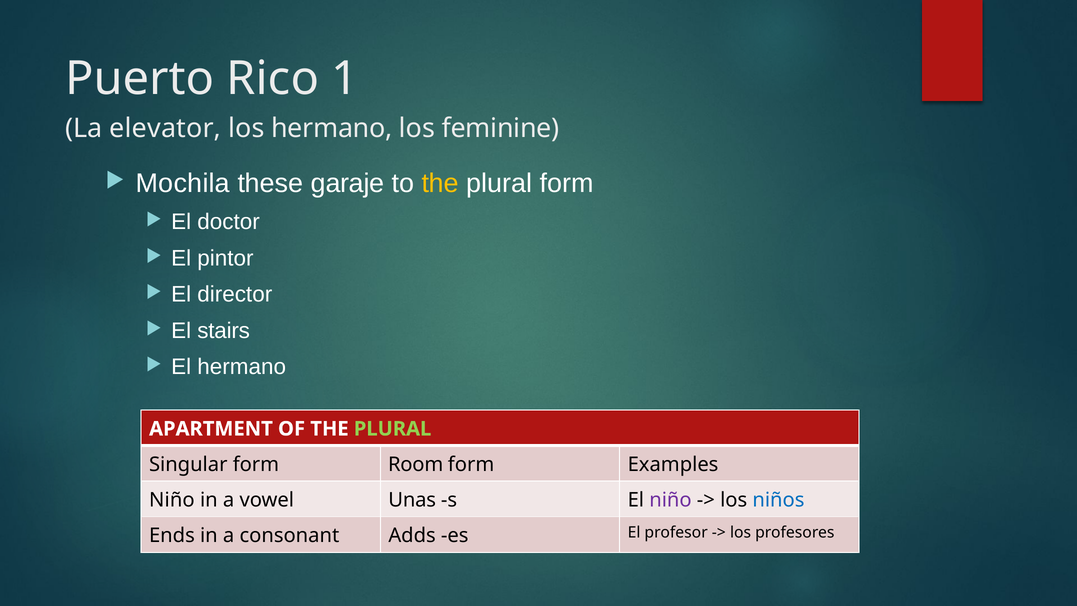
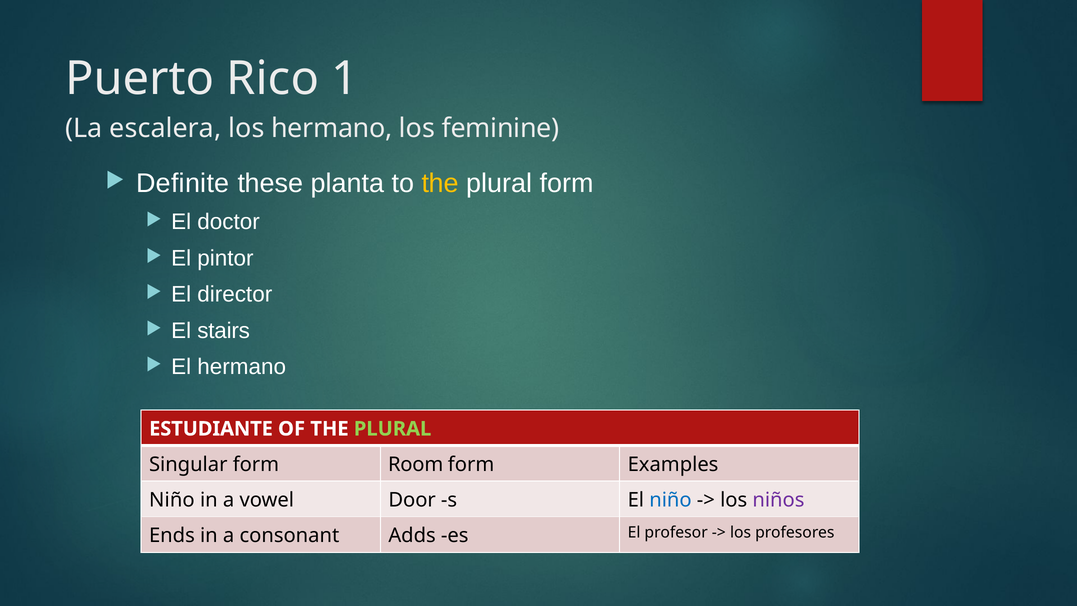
elevator: elevator -> escalera (165, 128)
Mochila: Mochila -> Definite (183, 183)
garaje: garaje -> planta (347, 183)
APARTMENT: APARTMENT -> ESTUDIANTE (211, 429)
Unas: Unas -> Door (412, 500)
niño colour: purple -> blue (671, 500)
niños colour: blue -> purple (778, 500)
